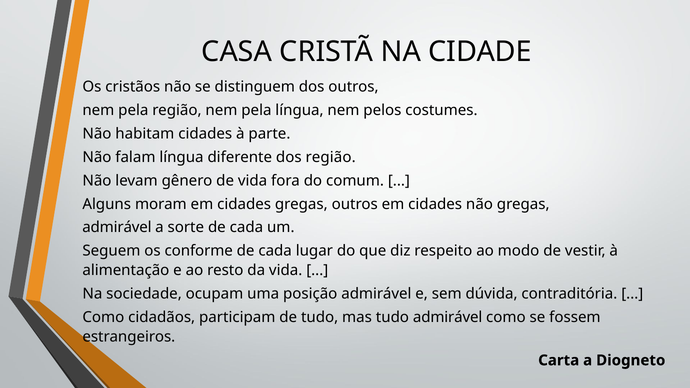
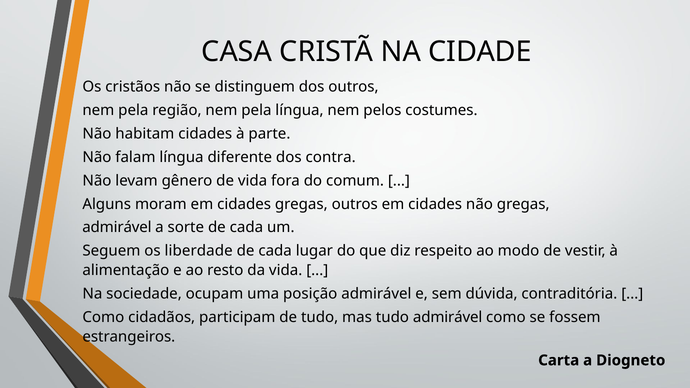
dos região: região -> contra (331, 157)
conforme: conforme -> liberdade (199, 251)
